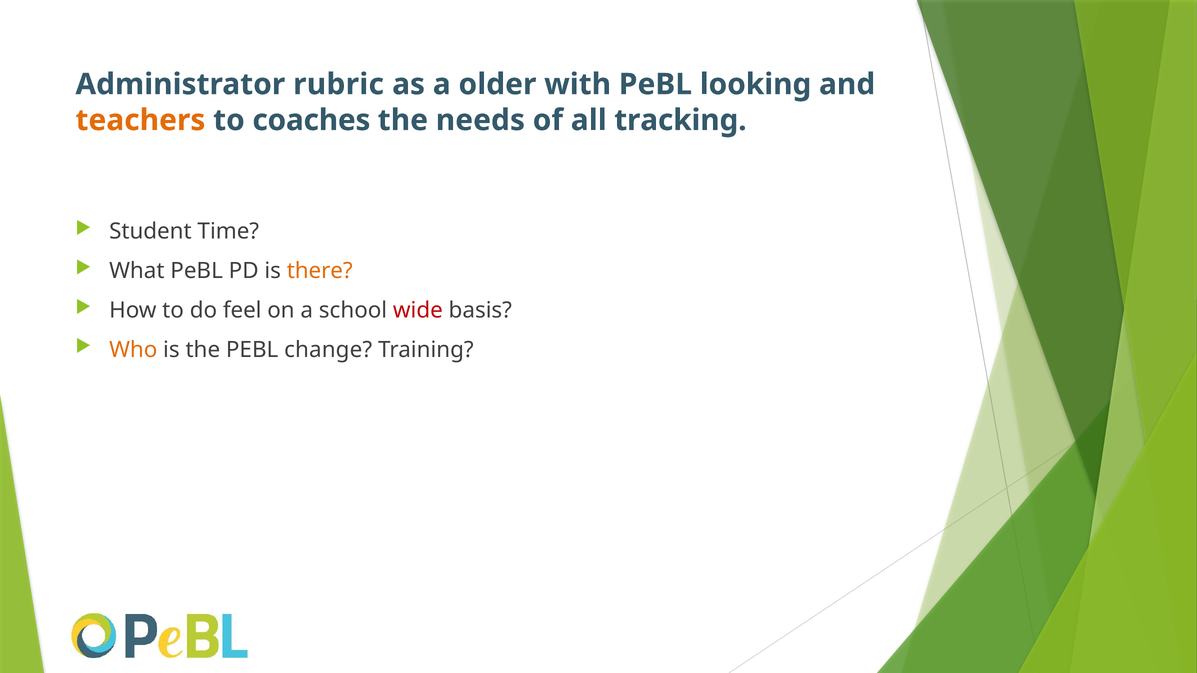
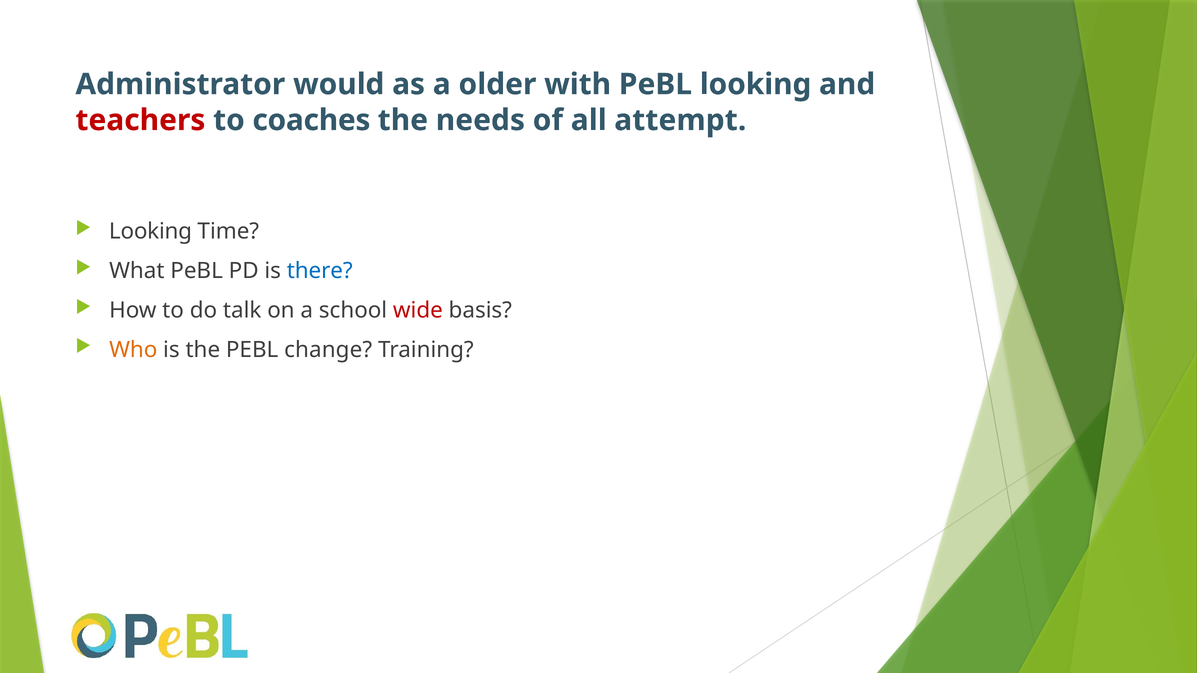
rubric: rubric -> would (339, 84)
teachers colour: orange -> red (140, 120)
tracking: tracking -> attempt (680, 120)
Student: Student -> Looking (151, 232)
there colour: orange -> blue (320, 271)
feel: feel -> talk (242, 310)
